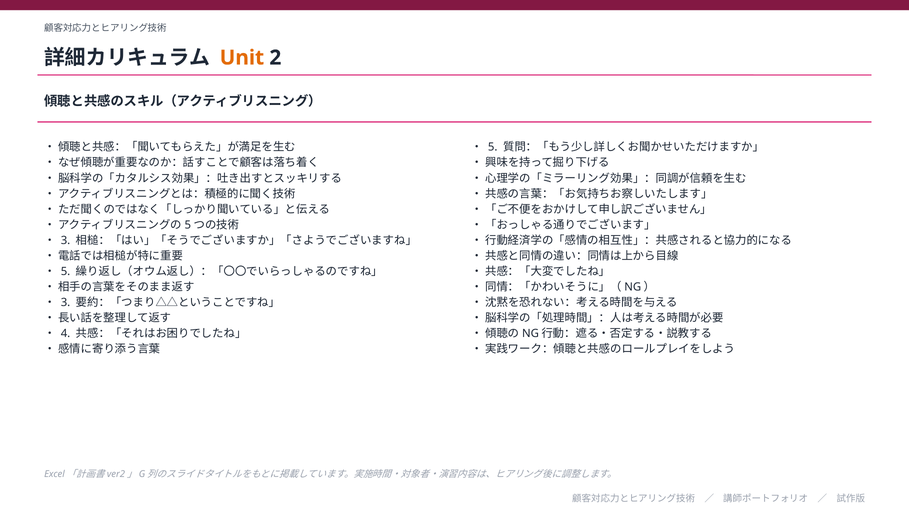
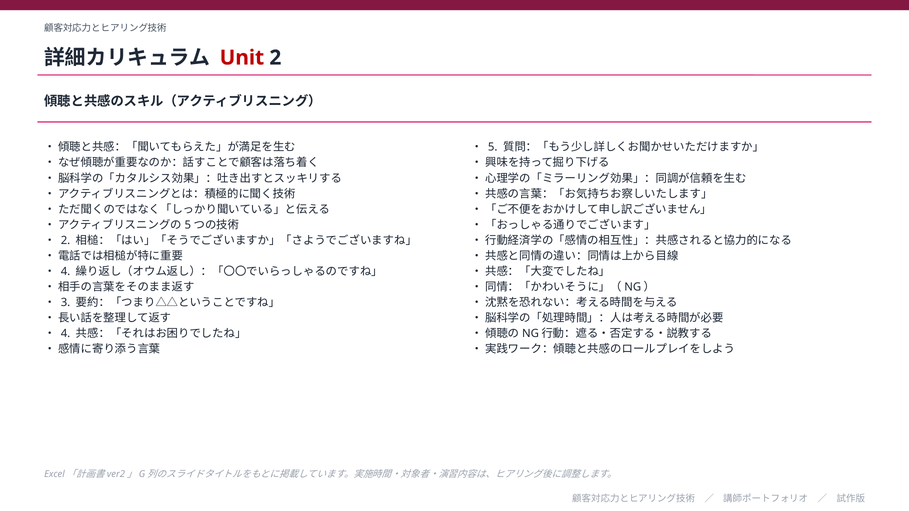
Unit colour: orange -> red (242, 58)
3: 3 -> 2 (66, 241)
5: 5 -> 4 (66, 272)
